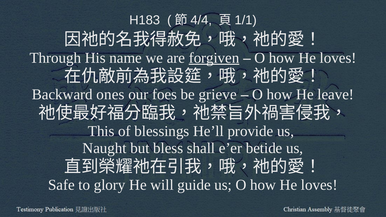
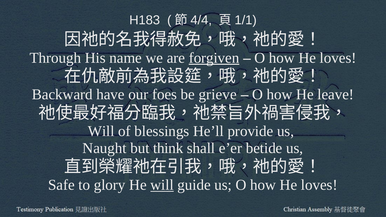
ones: ones -> have (110, 95)
This: This -> Will (101, 131)
bless: bless -> think (168, 148)
will underline: none -> present (162, 185)
